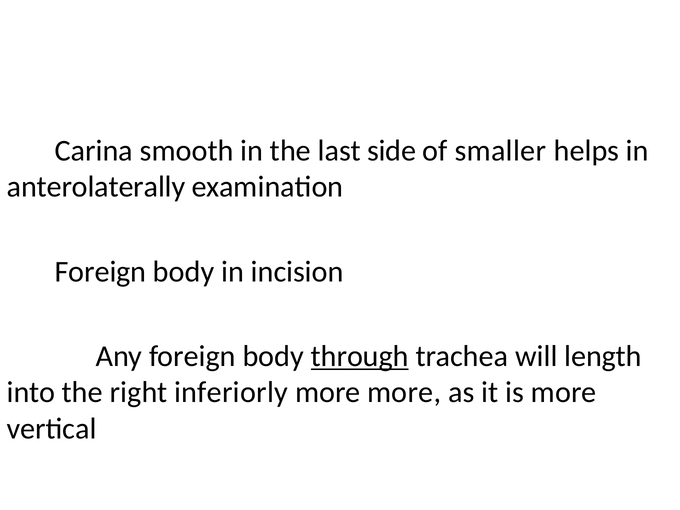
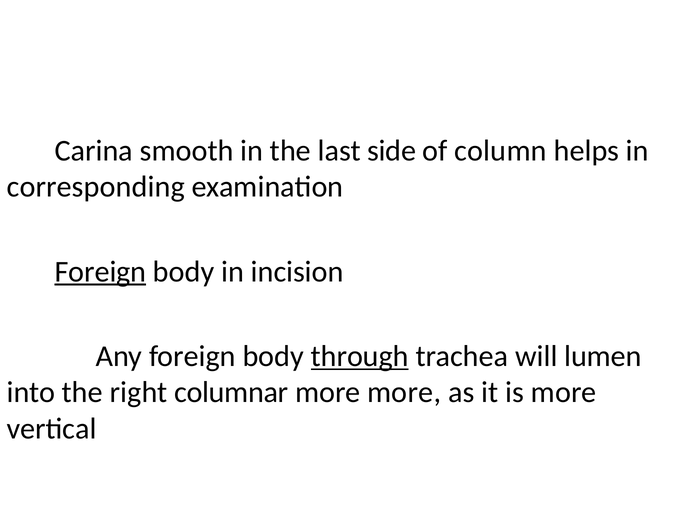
smaller: smaller -> column (500, 151)
anterolaterally: anterolaterally -> corresponding (96, 187)
Foreign underline: none -> present (100, 272)
length: length -> lumen (603, 356)
inferiorly: inferiorly -> columnar (231, 392)
